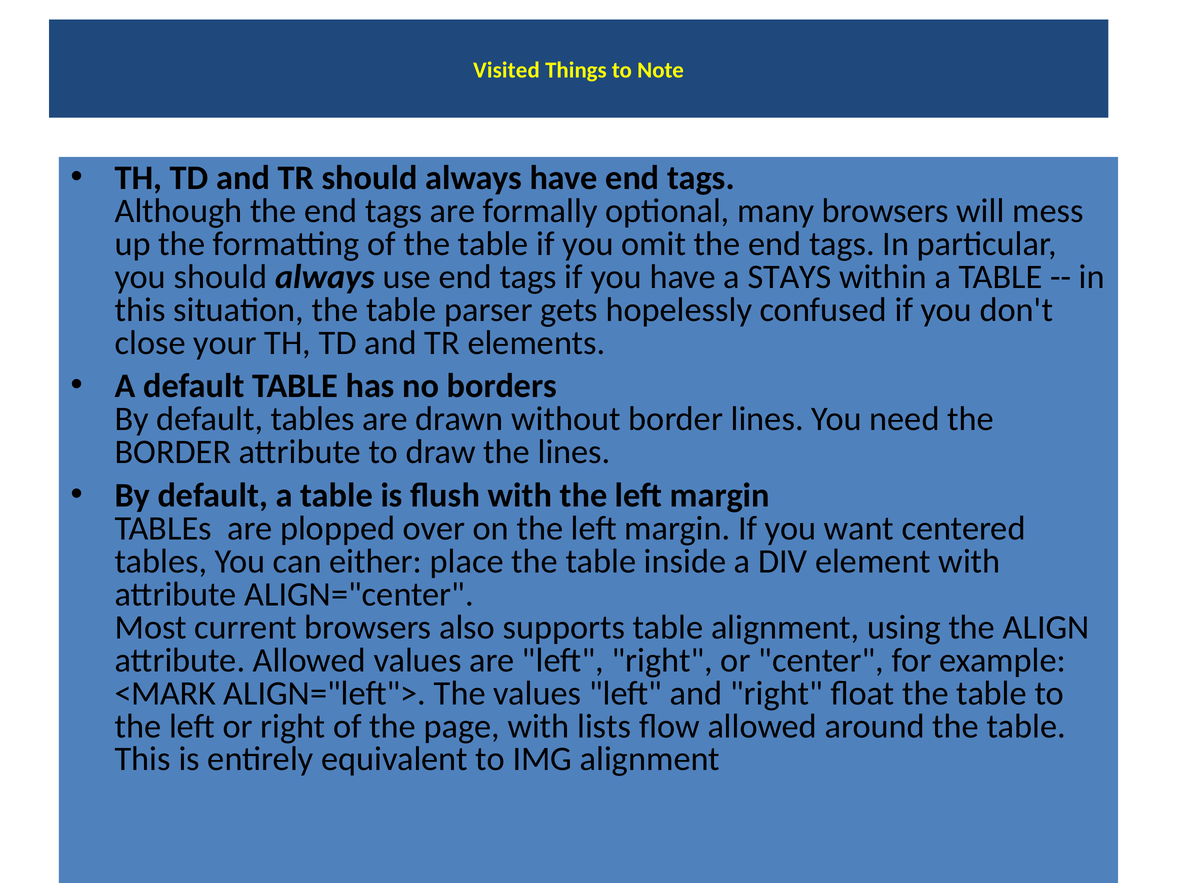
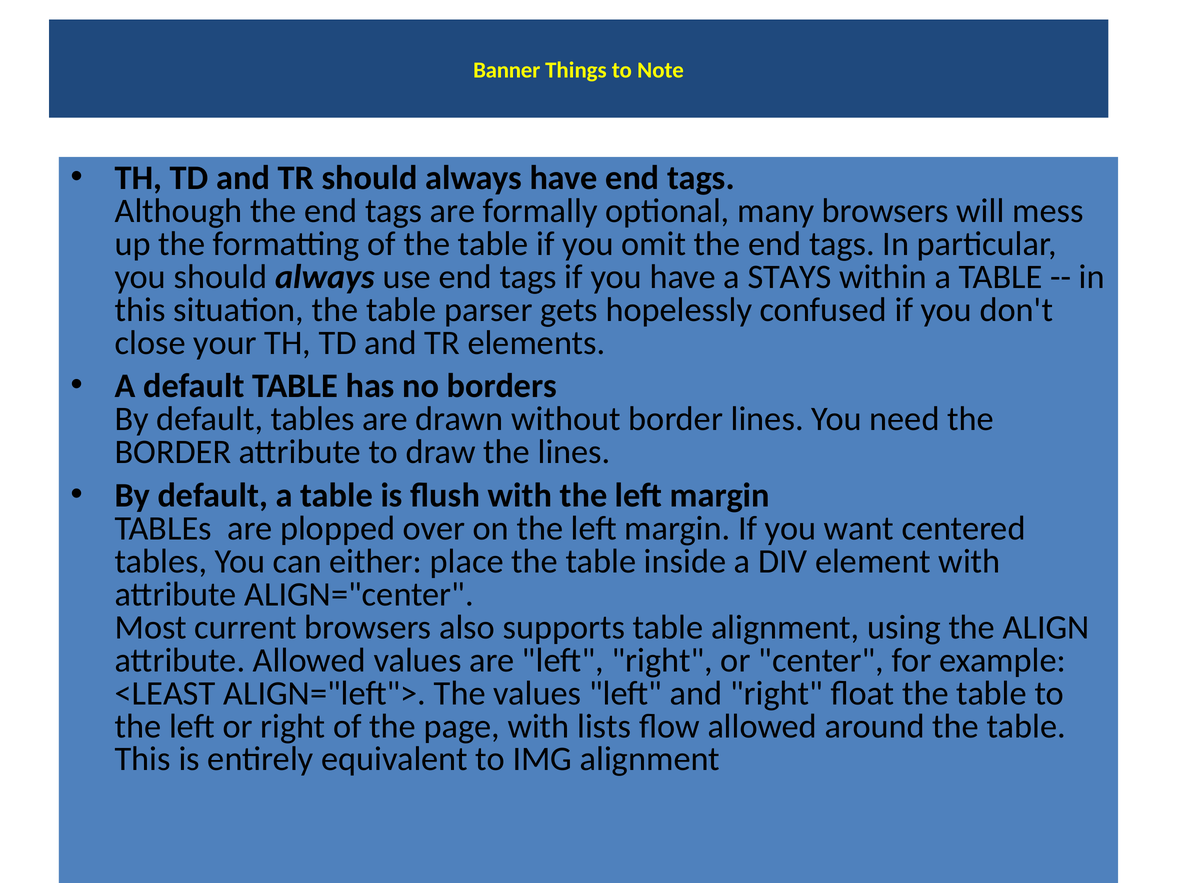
Visited: Visited -> Banner (507, 70)
<MARK: <MARK -> <LEAST (165, 693)
